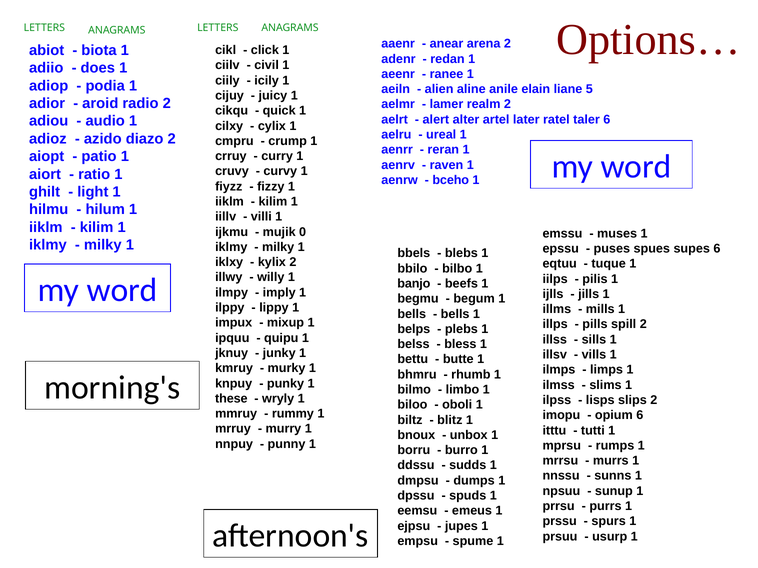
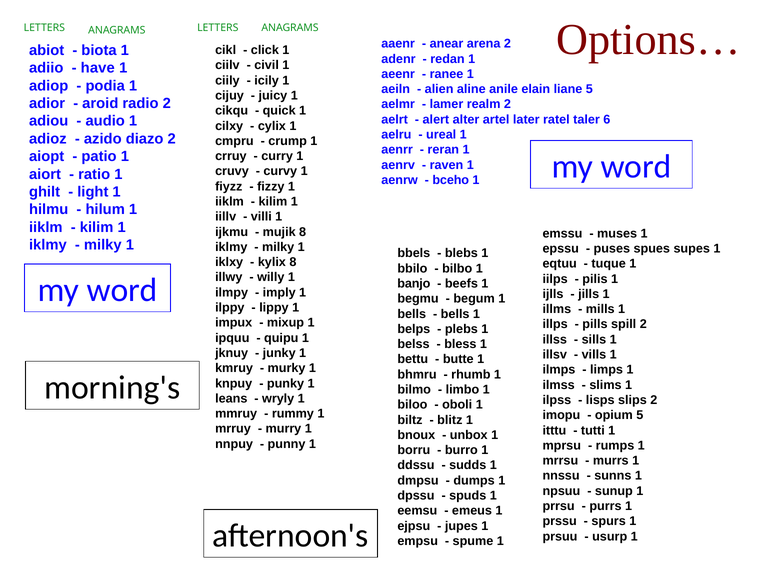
does: does -> have (98, 68)
mujik 0: 0 -> 8 (303, 232)
supes 6: 6 -> 1 (717, 249)
kylix 2: 2 -> 8 (293, 262)
these: these -> leans (231, 399)
opium 6: 6 -> 5 (640, 416)
